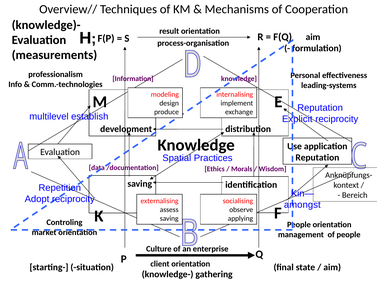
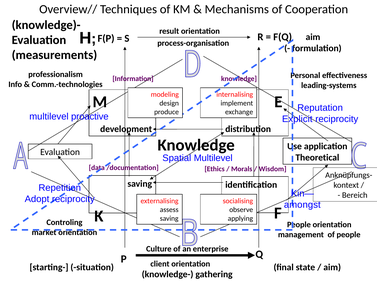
establish: establish -> proactive (90, 117)
Spatial Practices: Practices -> Multilevel (213, 158)
Reputation: Reputation -> Theoretical (317, 158)
